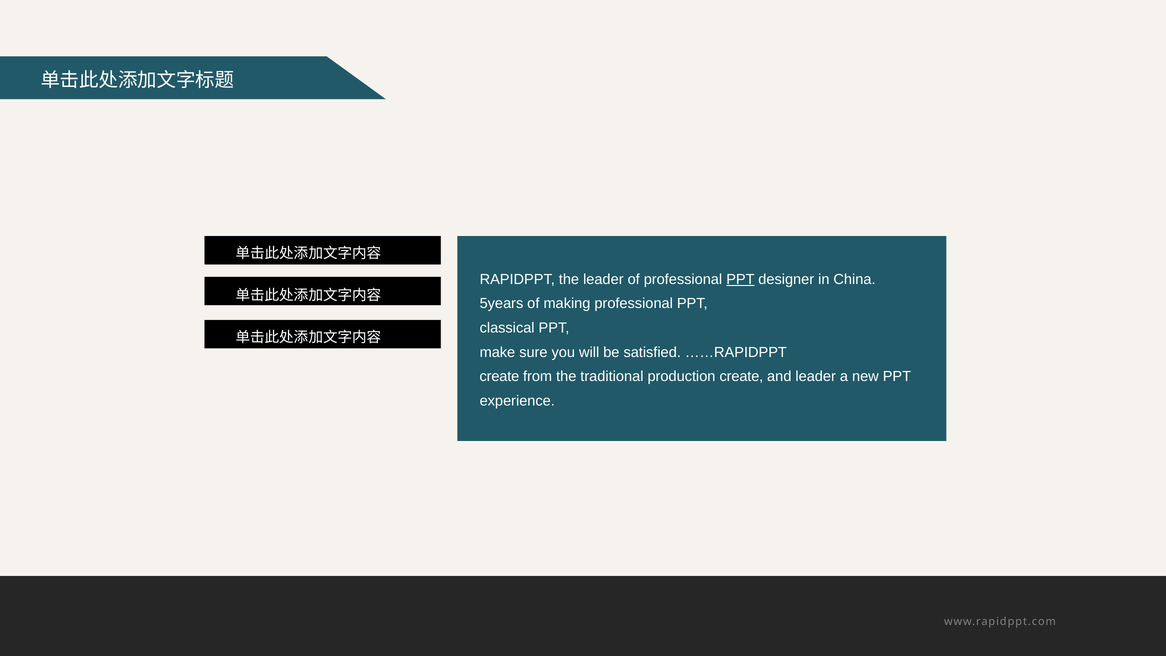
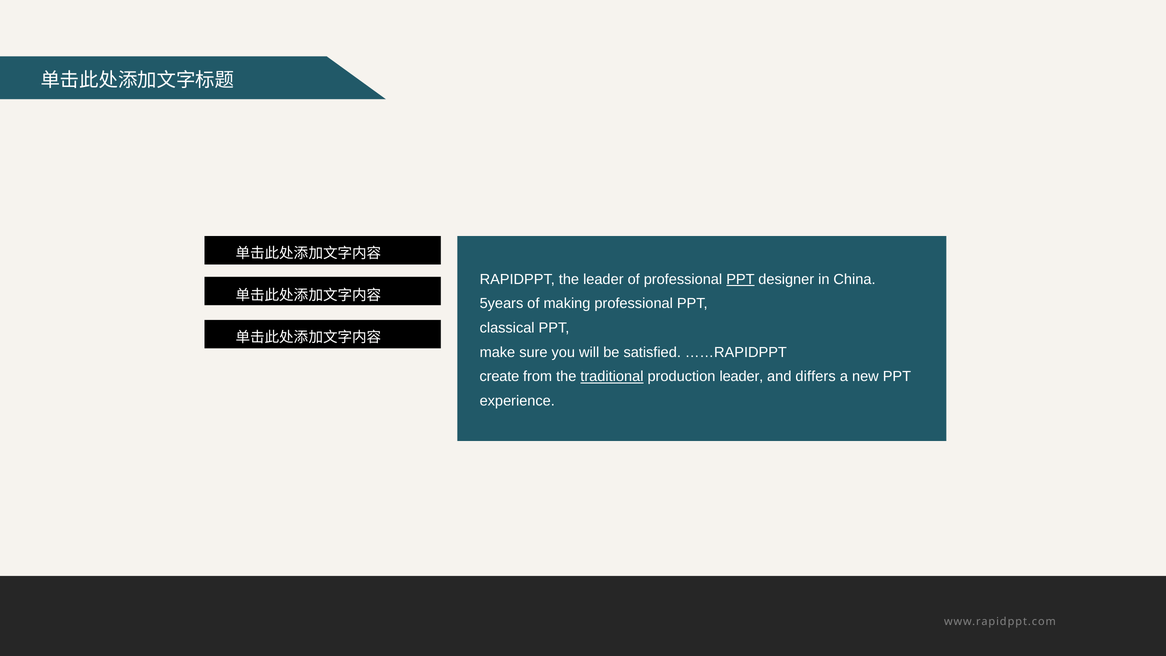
traditional underline: none -> present (612, 377)
production create: create -> leader (741, 377)
and leader: leader -> differs (816, 377)
